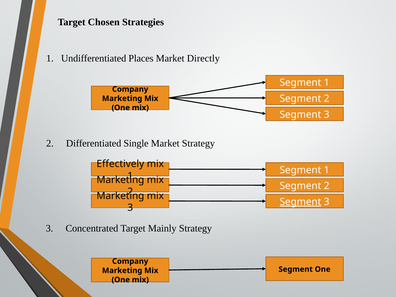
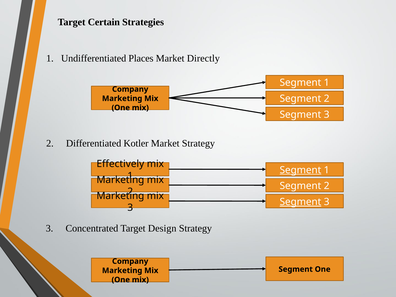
Chosen: Chosen -> Certain (104, 22)
Single: Single -> Kotler (136, 143)
Segment underline: none -> present (300, 170)
Mainly: Mainly -> Design (162, 228)
